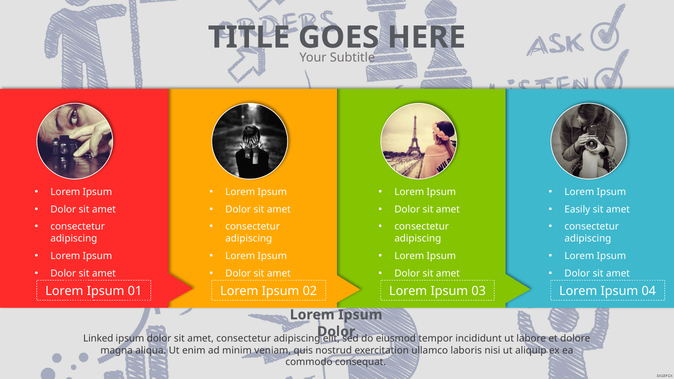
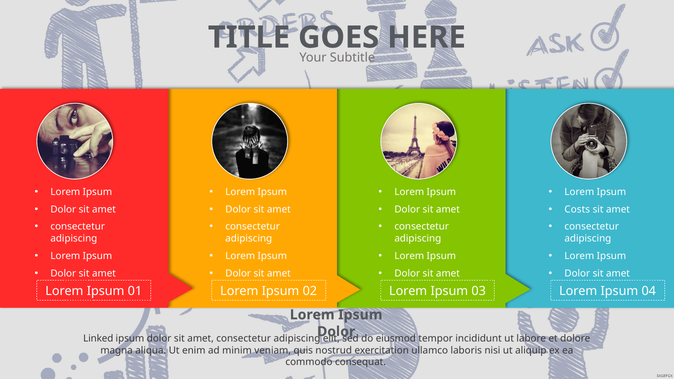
Easily: Easily -> Costs (577, 209)
